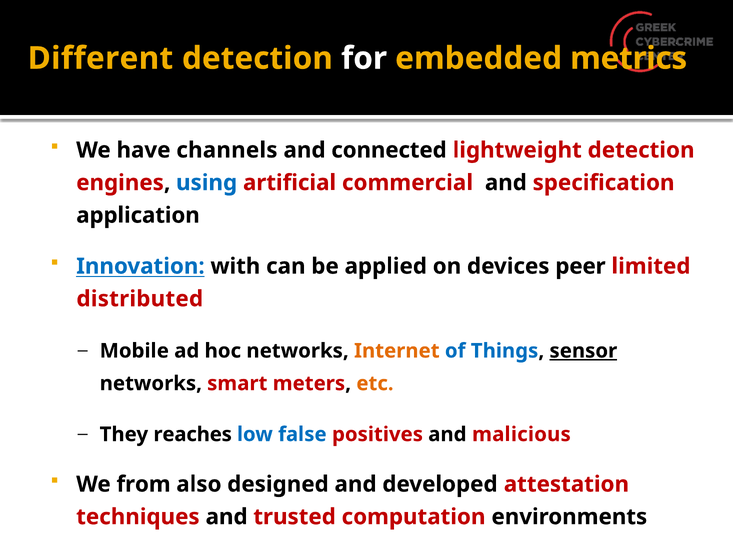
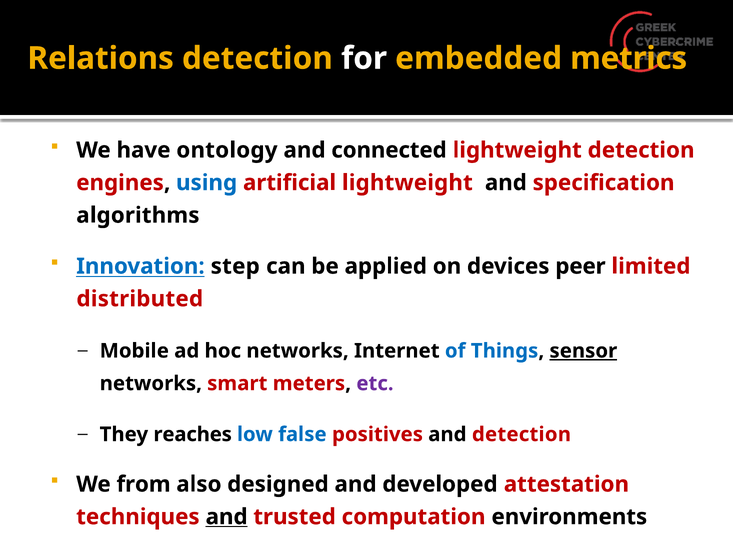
Different: Different -> Relations (101, 58)
channels: channels -> ontology (227, 150)
artificial commercial: commercial -> lightweight (407, 183)
application: application -> algorithms (138, 215)
with: with -> step (235, 266)
Internet colour: orange -> black (397, 351)
etc colour: orange -> purple (375, 383)
and malicious: malicious -> detection (521, 434)
and underline: none -> present (227, 517)
